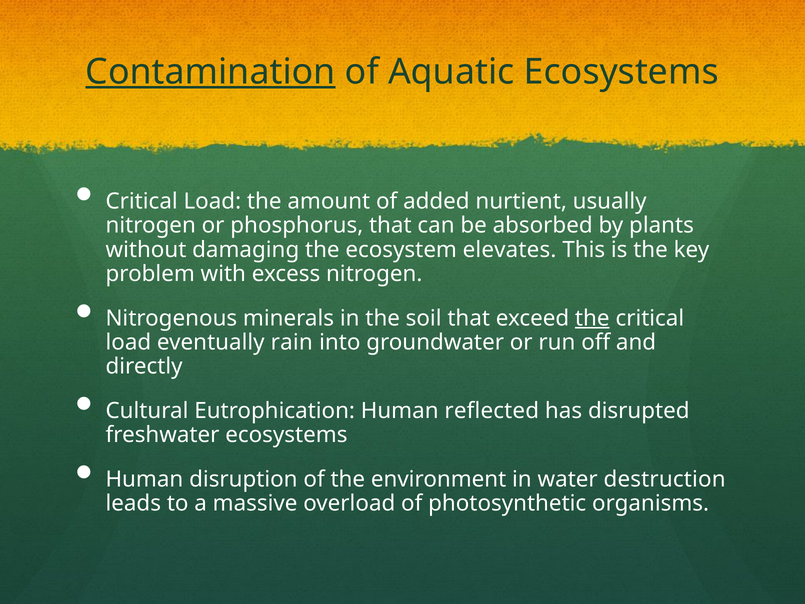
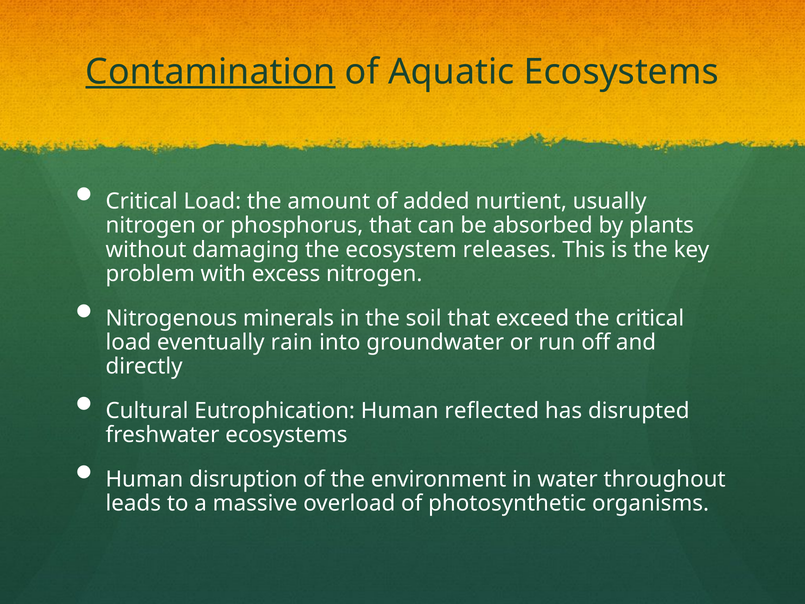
elevates: elevates -> releases (510, 250)
the underline: present -> none (592, 318)
destruction: destruction -> throughout (665, 479)
